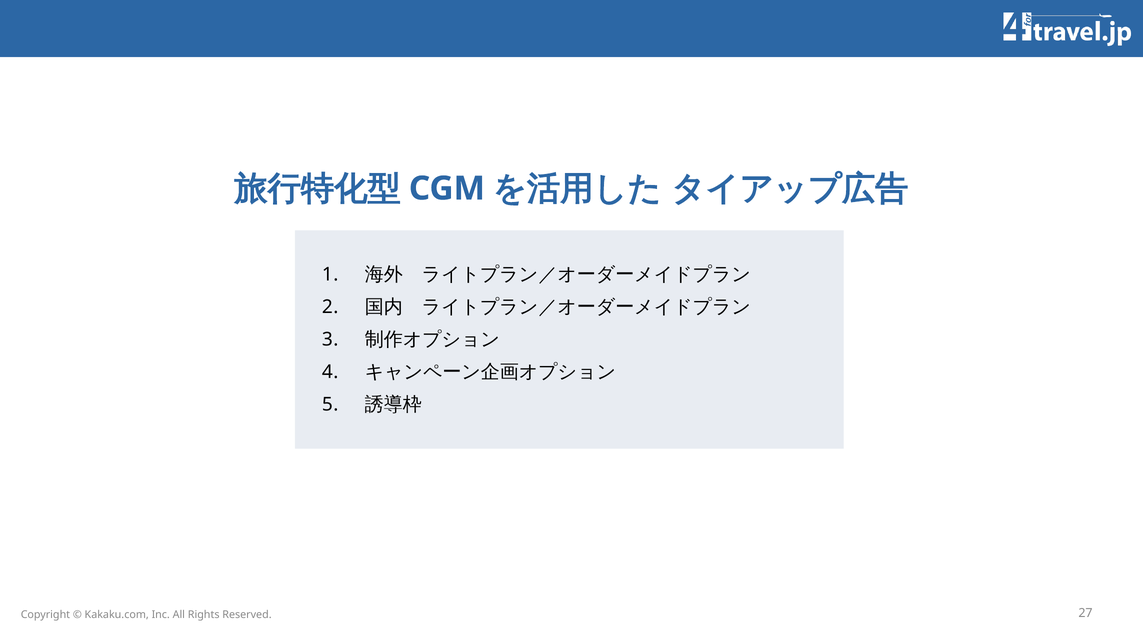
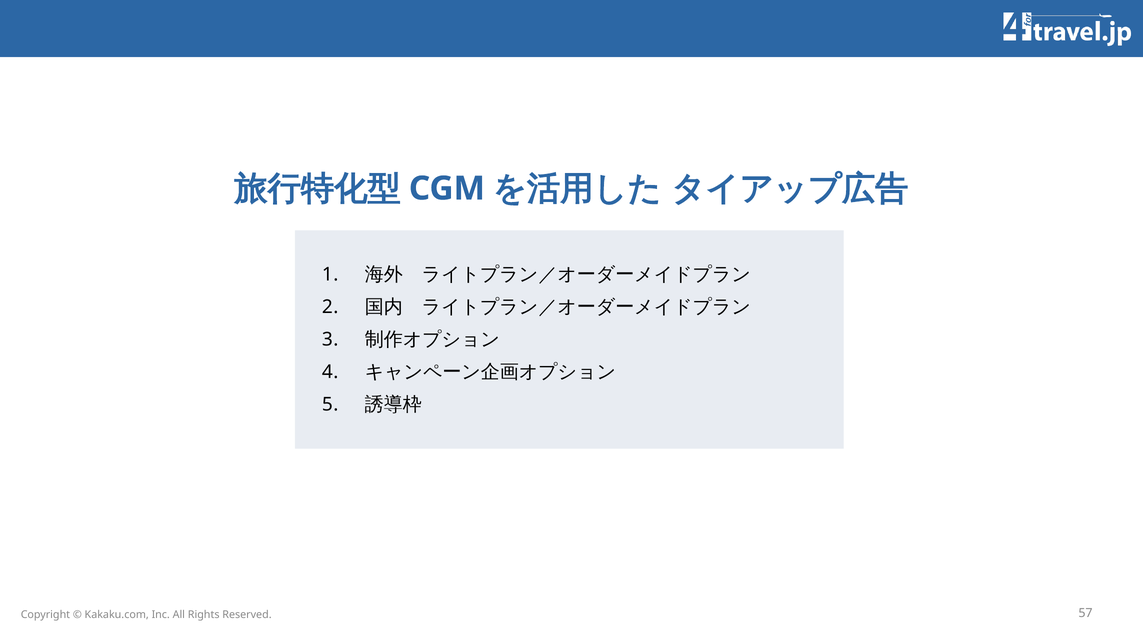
27: 27 -> 57 (1086, 613)
